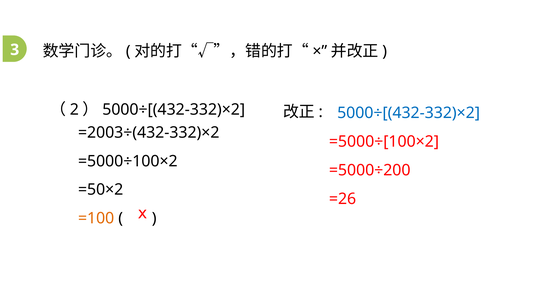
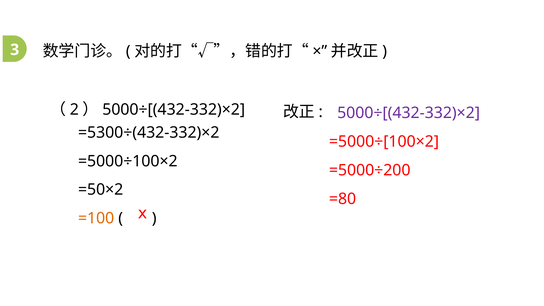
5000÷[(432-332)×2 colour: blue -> purple (409, 113)
=2003÷(432-332)×2: =2003÷(432-332)×2 -> =5300÷(432-332)×2 (149, 133)
=26: =26 -> =80 (343, 199)
